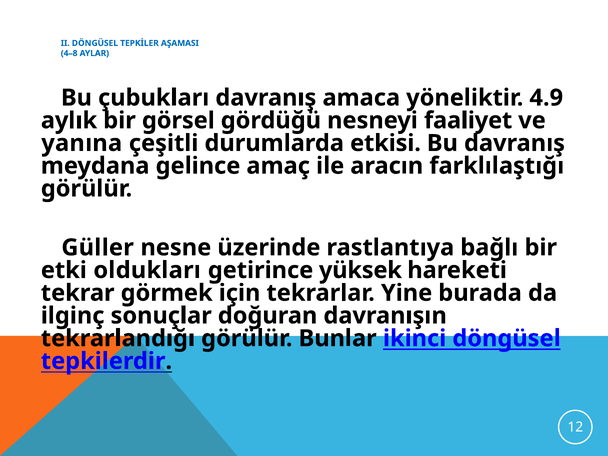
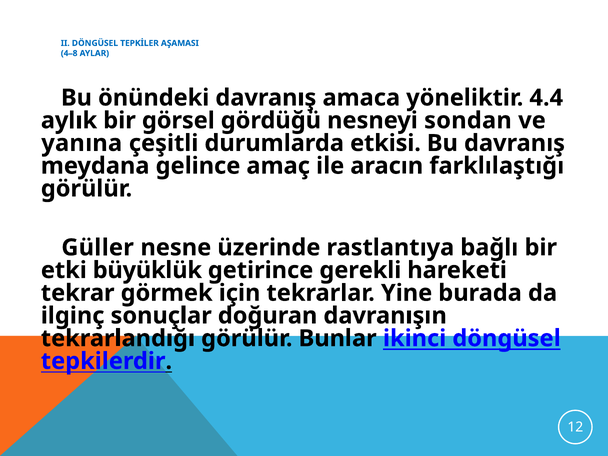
çubukları: çubukları -> önündeki (154, 98)
4.9: 4.9 -> 4.4 (546, 98)
faaliyet: faaliyet -> sondan (468, 120)
oldukları: oldukları -> büyüklük (147, 270)
yüksek: yüksek -> gerekli (360, 270)
